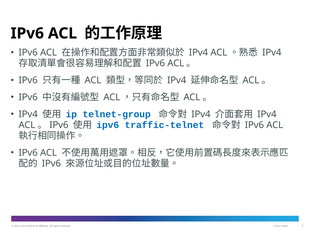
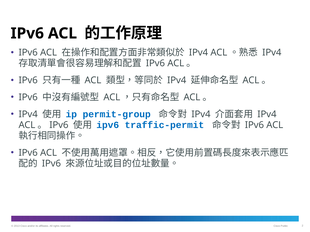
telnet-group: telnet-group -> permit-group (117, 114)
traffic-telnet: traffic-telnet -> traffic-permit (164, 125)
